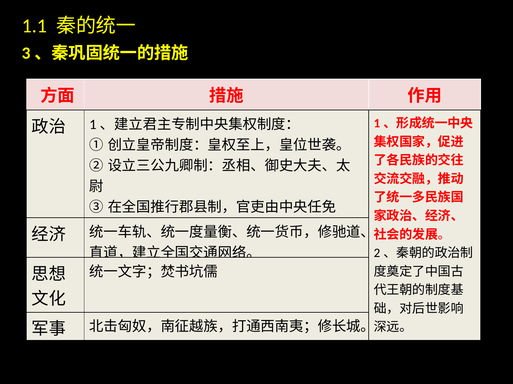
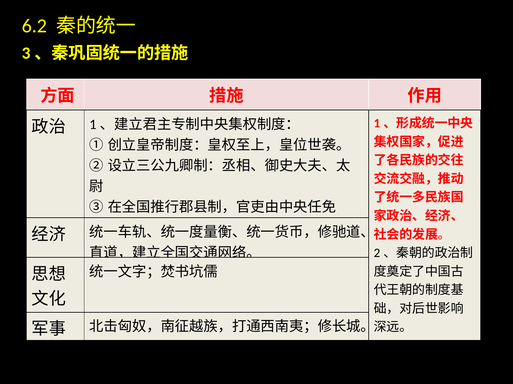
1.1: 1.1 -> 6.2 (34, 26)
